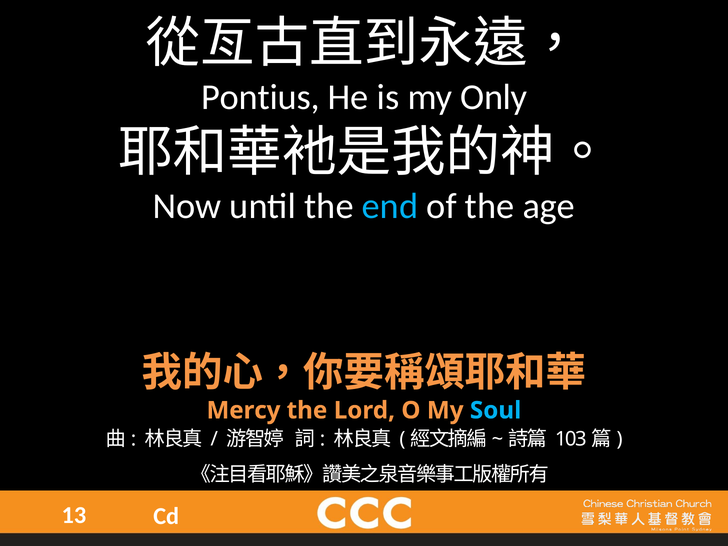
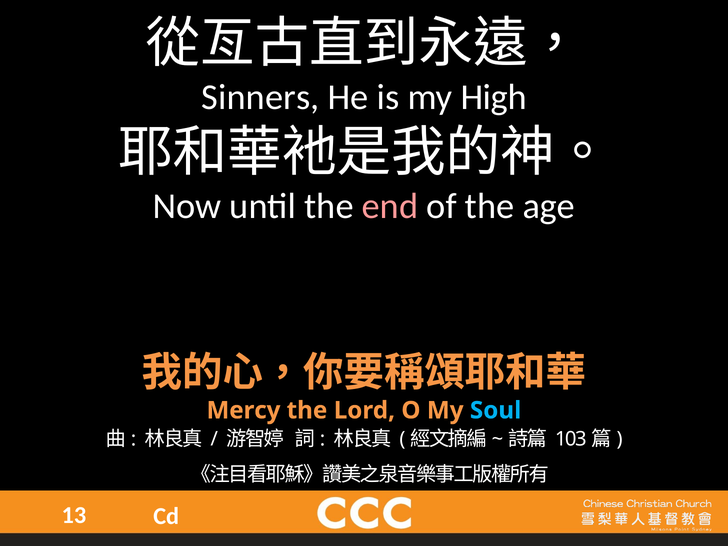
Pontius: Pontius -> Sinners (260, 97)
Only: Only -> High (494, 97)
end colour: light blue -> pink (390, 206)
